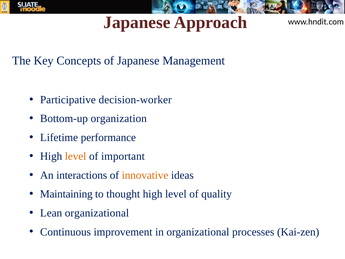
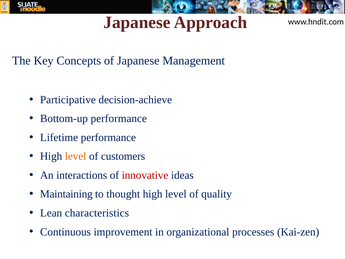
decision-worker: decision-worker -> decision-achieve (135, 100)
Bottom-up organization: organization -> performance (119, 118)
important: important -> customers (123, 156)
innovative colour: orange -> red (145, 175)
Lean organizational: organizational -> characteristics (97, 213)
